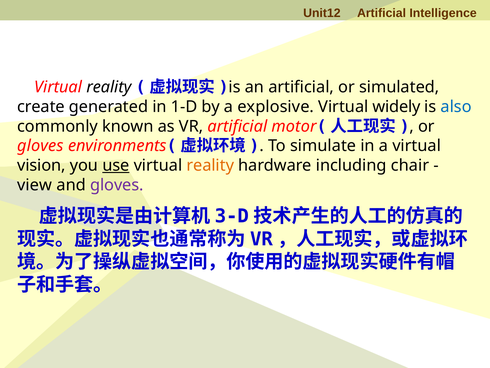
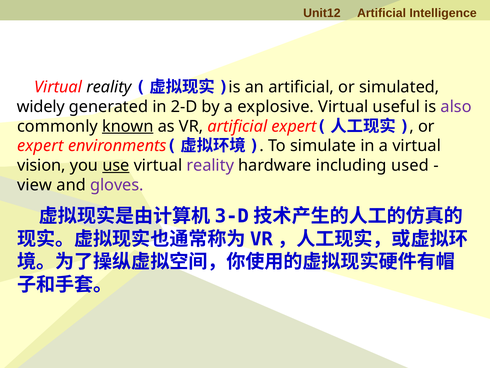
create: create -> widely (41, 106)
1-D: 1-D -> 2-D (184, 106)
widely: widely -> useful (396, 106)
also colour: blue -> purple (456, 106)
known underline: none -> present (128, 126)
artificial motor: motor -> expert (294, 126)
gloves: gloves -> expert (40, 146)
reality colour: orange -> purple (210, 165)
chair: chair -> used (410, 165)
